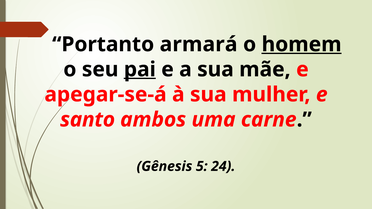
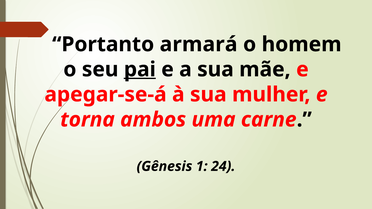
homem underline: present -> none (302, 44)
santo: santo -> torna (87, 120)
5: 5 -> 1 (202, 167)
